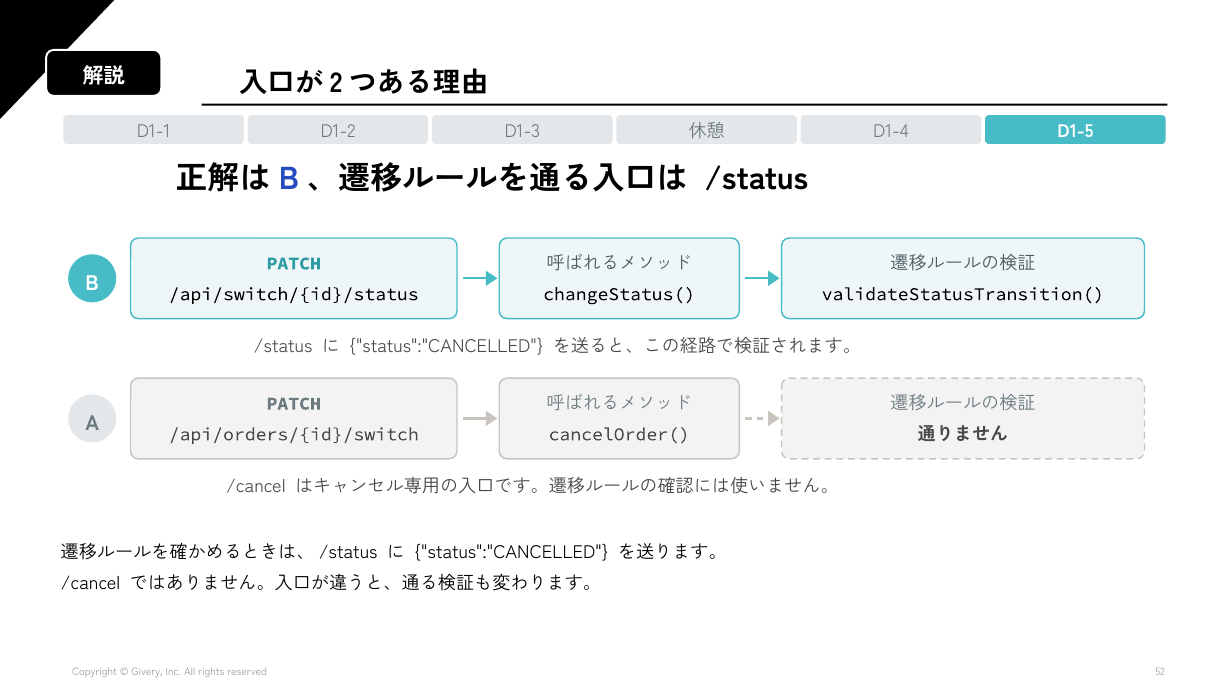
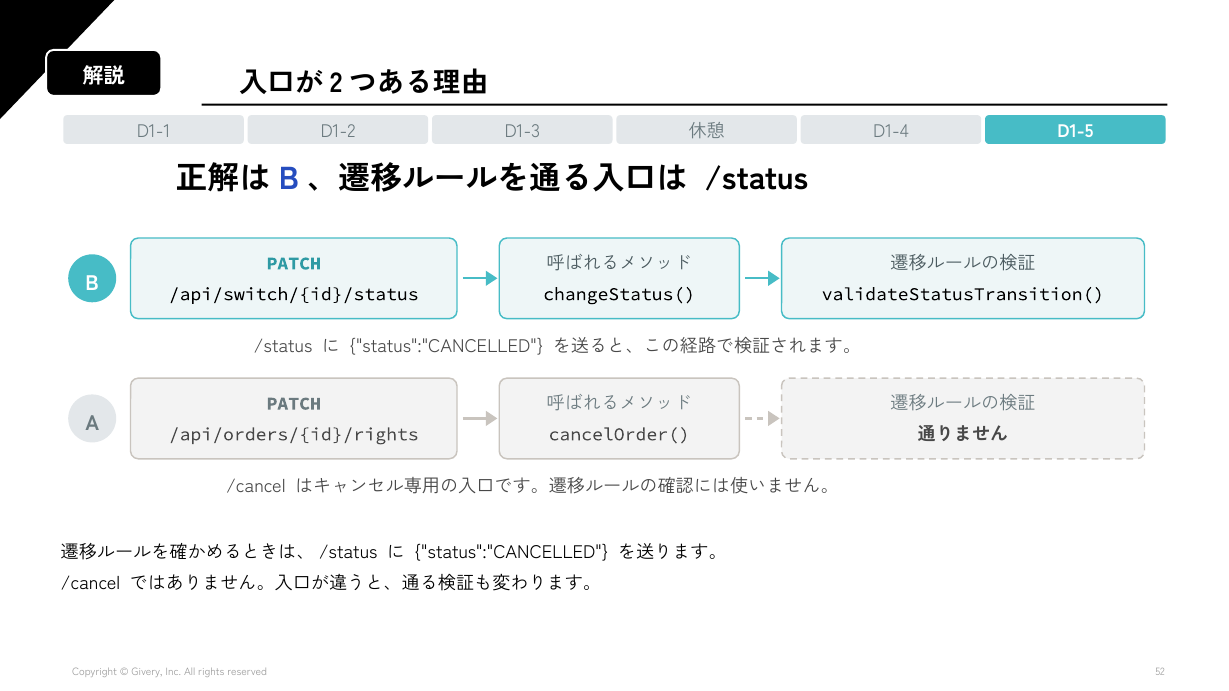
/api/orders/{id}/switch: /api/orders/{id}/switch -> /api/orders/{id}/rights (294, 435)
